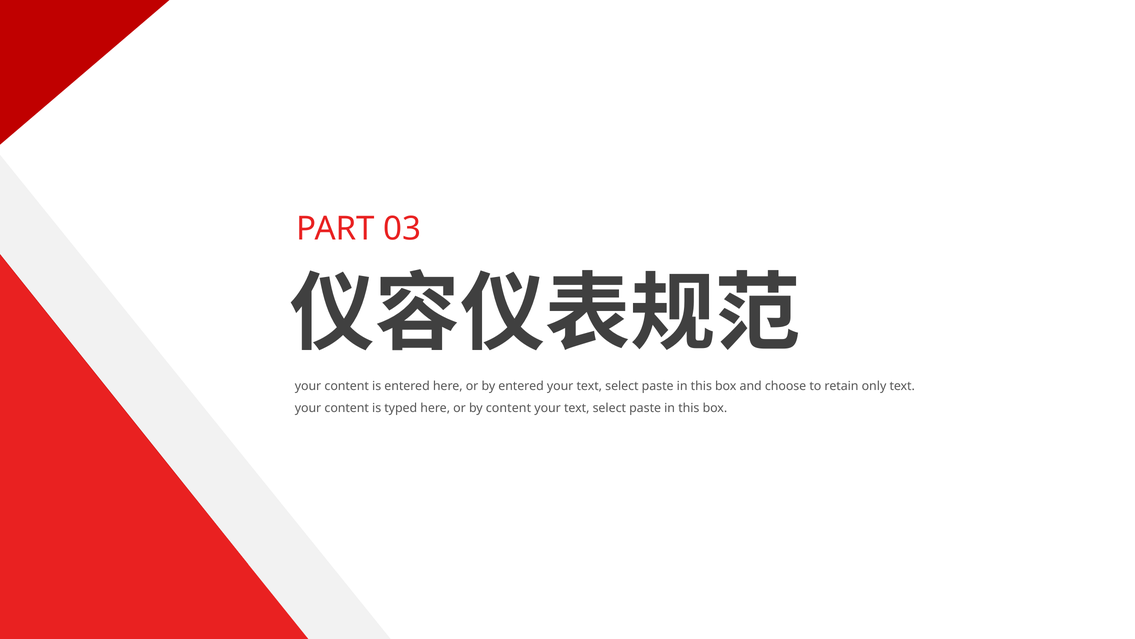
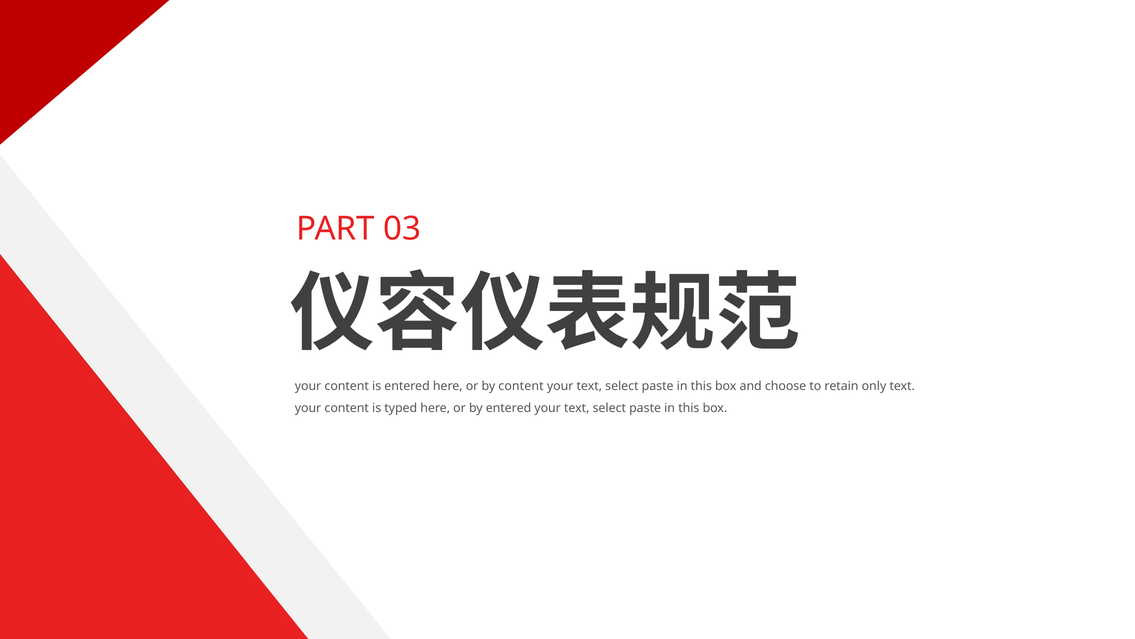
by entered: entered -> content (521, 386)
by content: content -> entered (509, 408)
